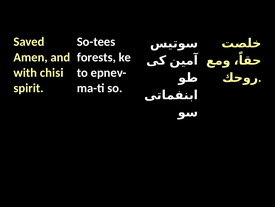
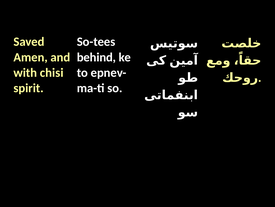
forests: forests -> behind (96, 57)
